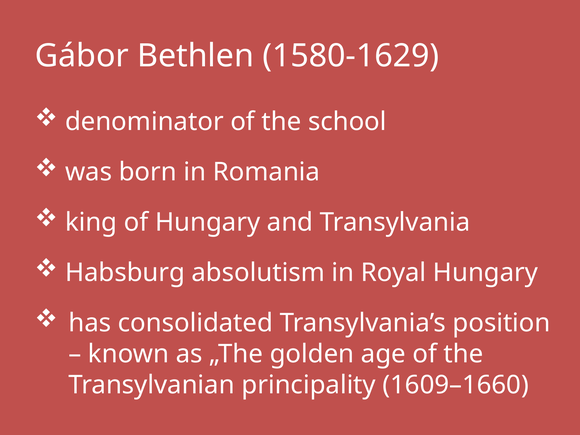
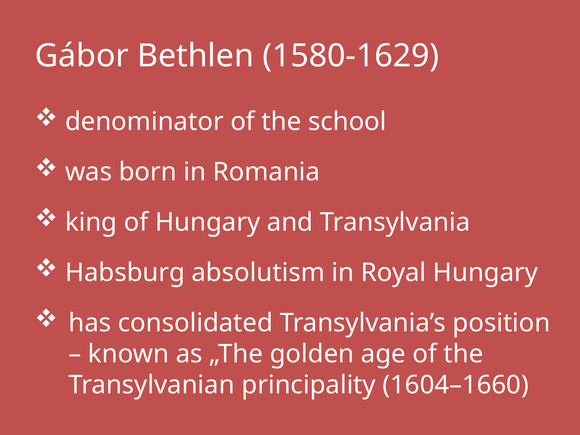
1609–1660: 1609–1660 -> 1604–1660 (456, 385)
